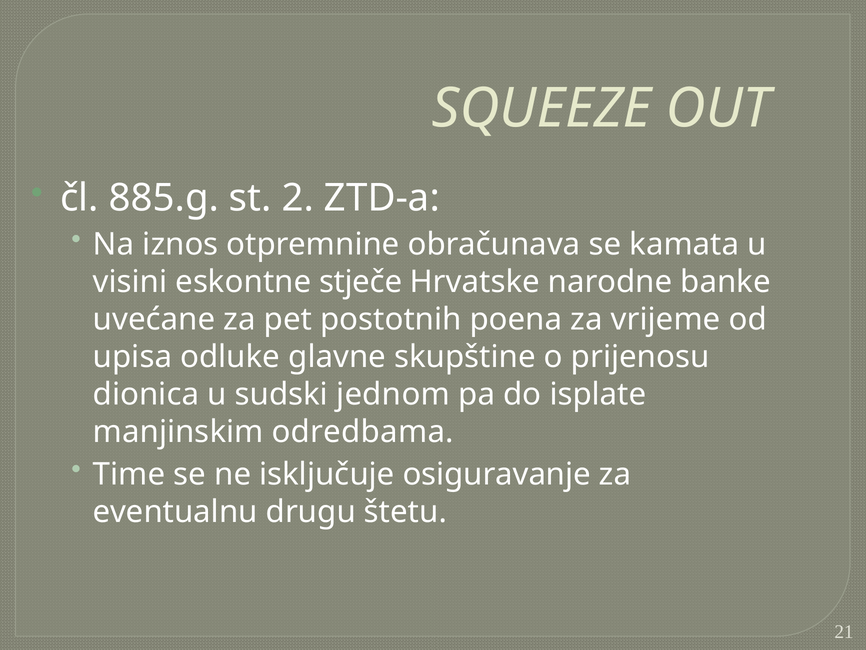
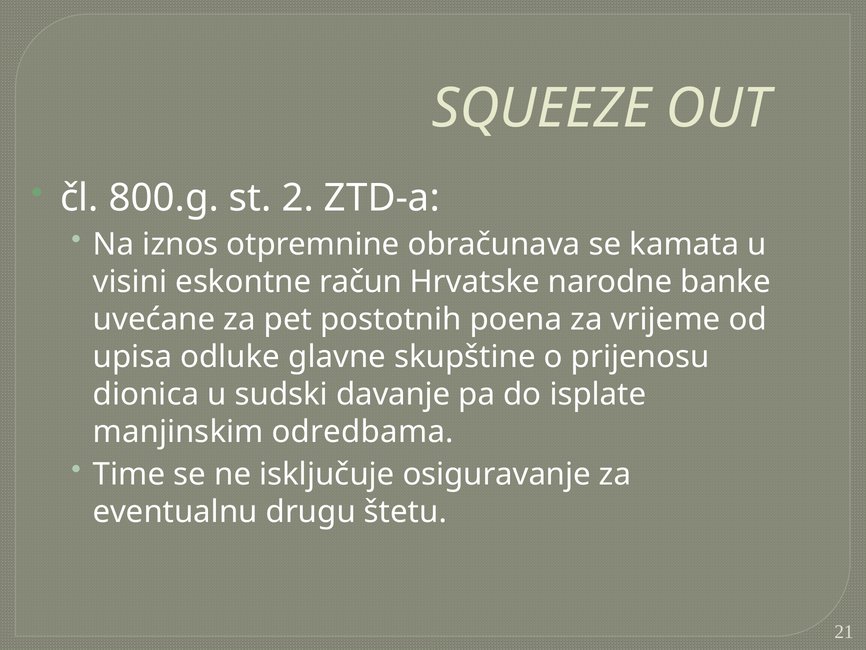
885.g: 885.g -> 800.g (164, 198)
stječe: stječe -> račun (361, 282)
jednom: jednom -> davanje (393, 394)
